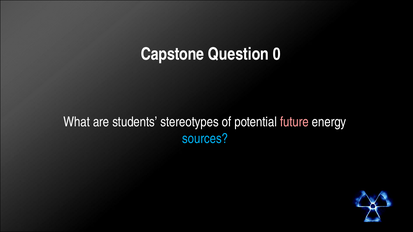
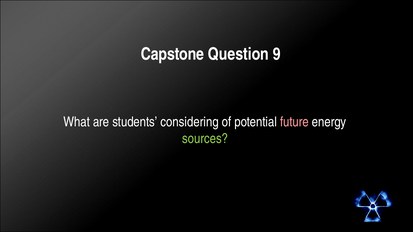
0: 0 -> 9 (277, 54)
stereotypes: stereotypes -> considering (190, 122)
sources colour: light blue -> light green (205, 139)
